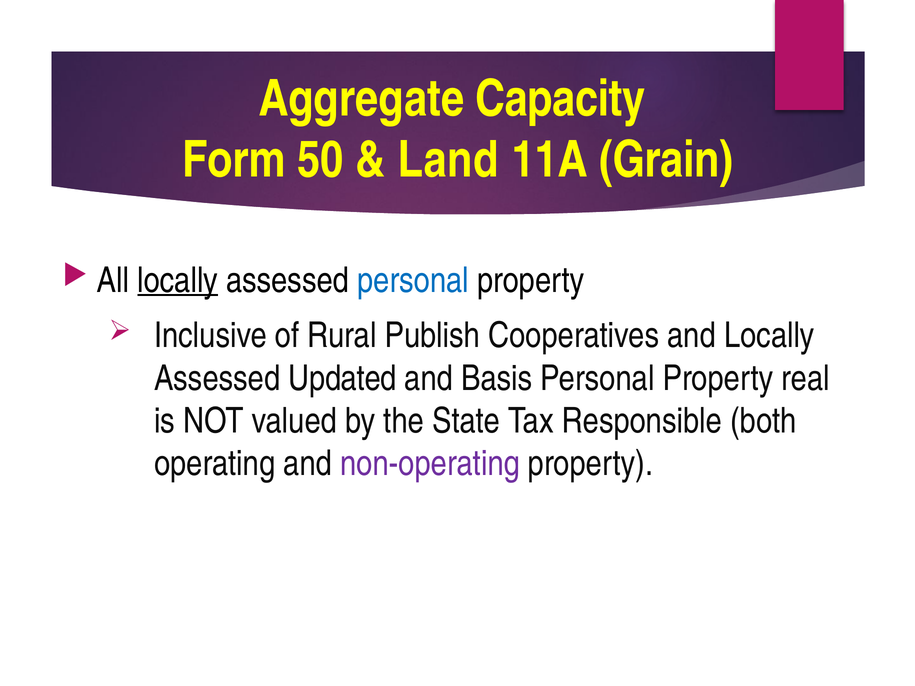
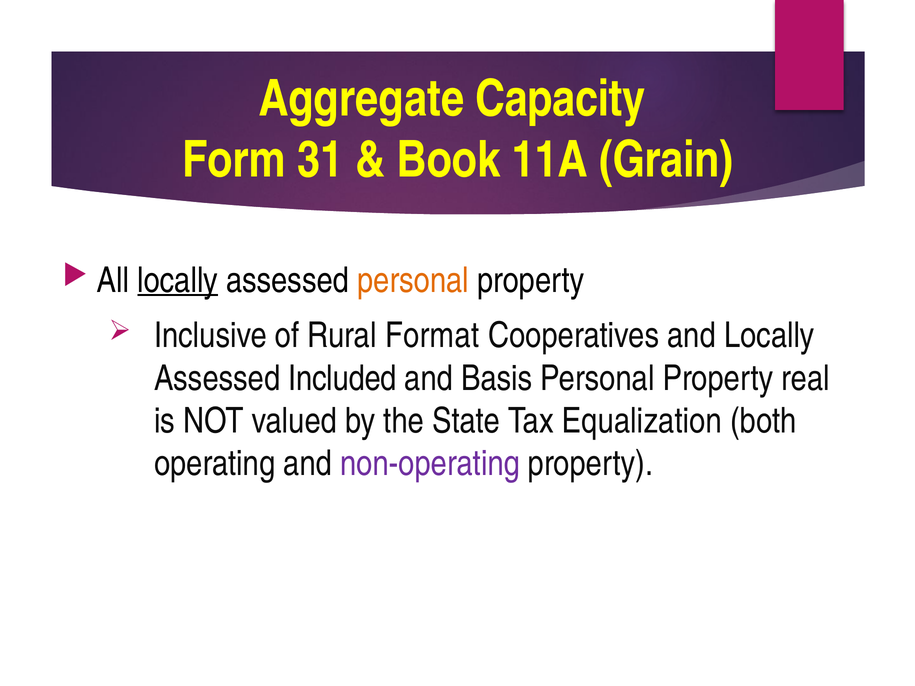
50: 50 -> 31 (320, 160)
Land: Land -> Book (449, 160)
personal colour: blue -> orange (413, 280)
Publish: Publish -> Format (432, 336)
Updated: Updated -> Included (343, 378)
Responsible: Responsible -> Equalization (642, 421)
